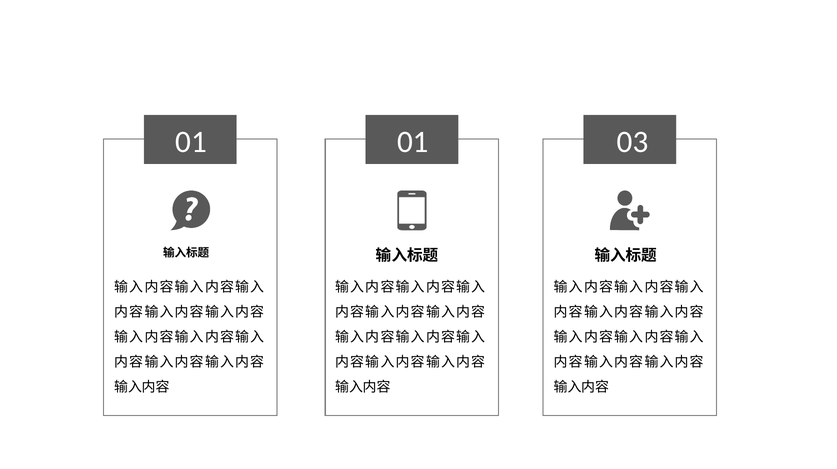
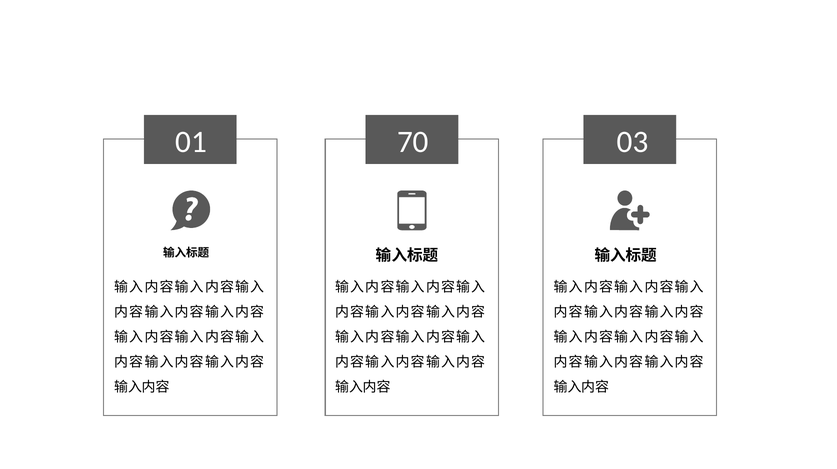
01 01: 01 -> 70 (413, 142)
